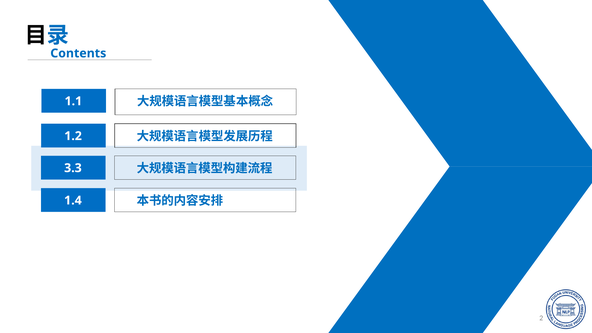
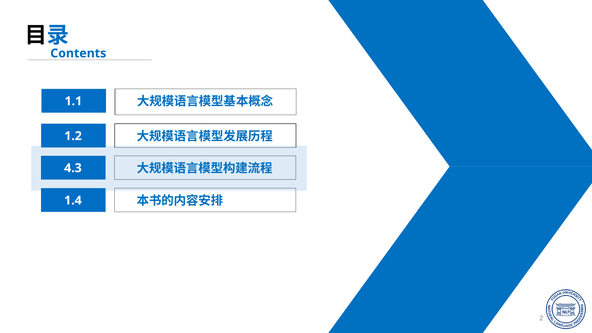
3.3: 3.3 -> 4.3 (73, 168)
